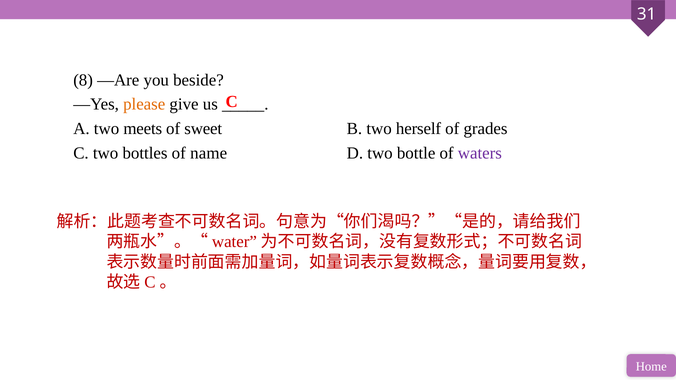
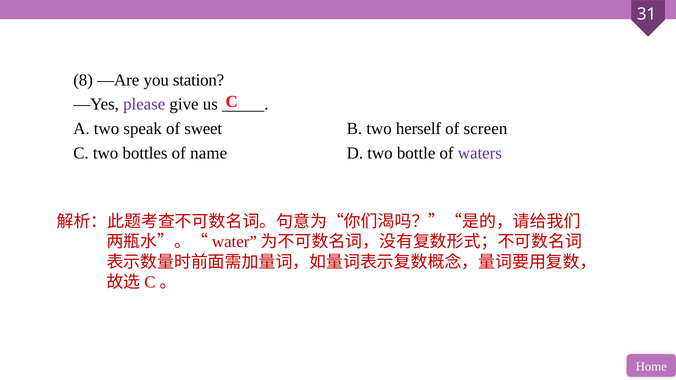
beside: beside -> station (199, 80)
please colour: orange -> purple (144, 104)
meets: meets -> speak (143, 129)
grades: grades -> screen (485, 129)
